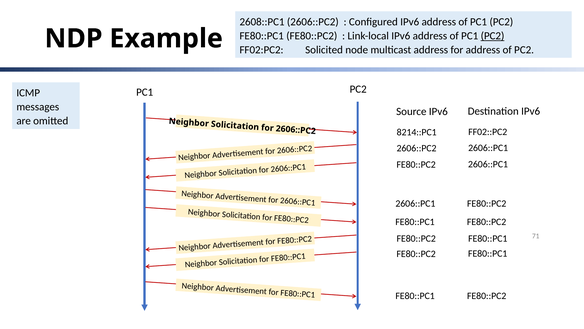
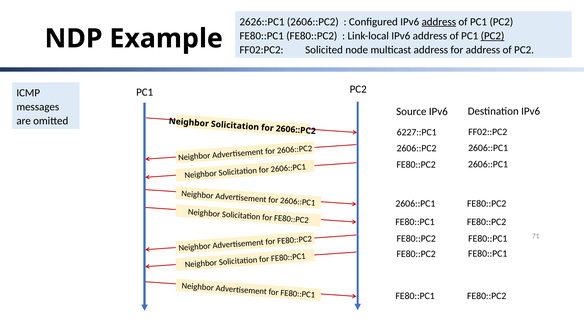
2608::PC1: 2608::PC1 -> 2626::PC1 (262, 22)
address underline: none -> present (439, 22)
8214::PC1: 8214::PC1 -> 6227::PC1 (417, 132)
